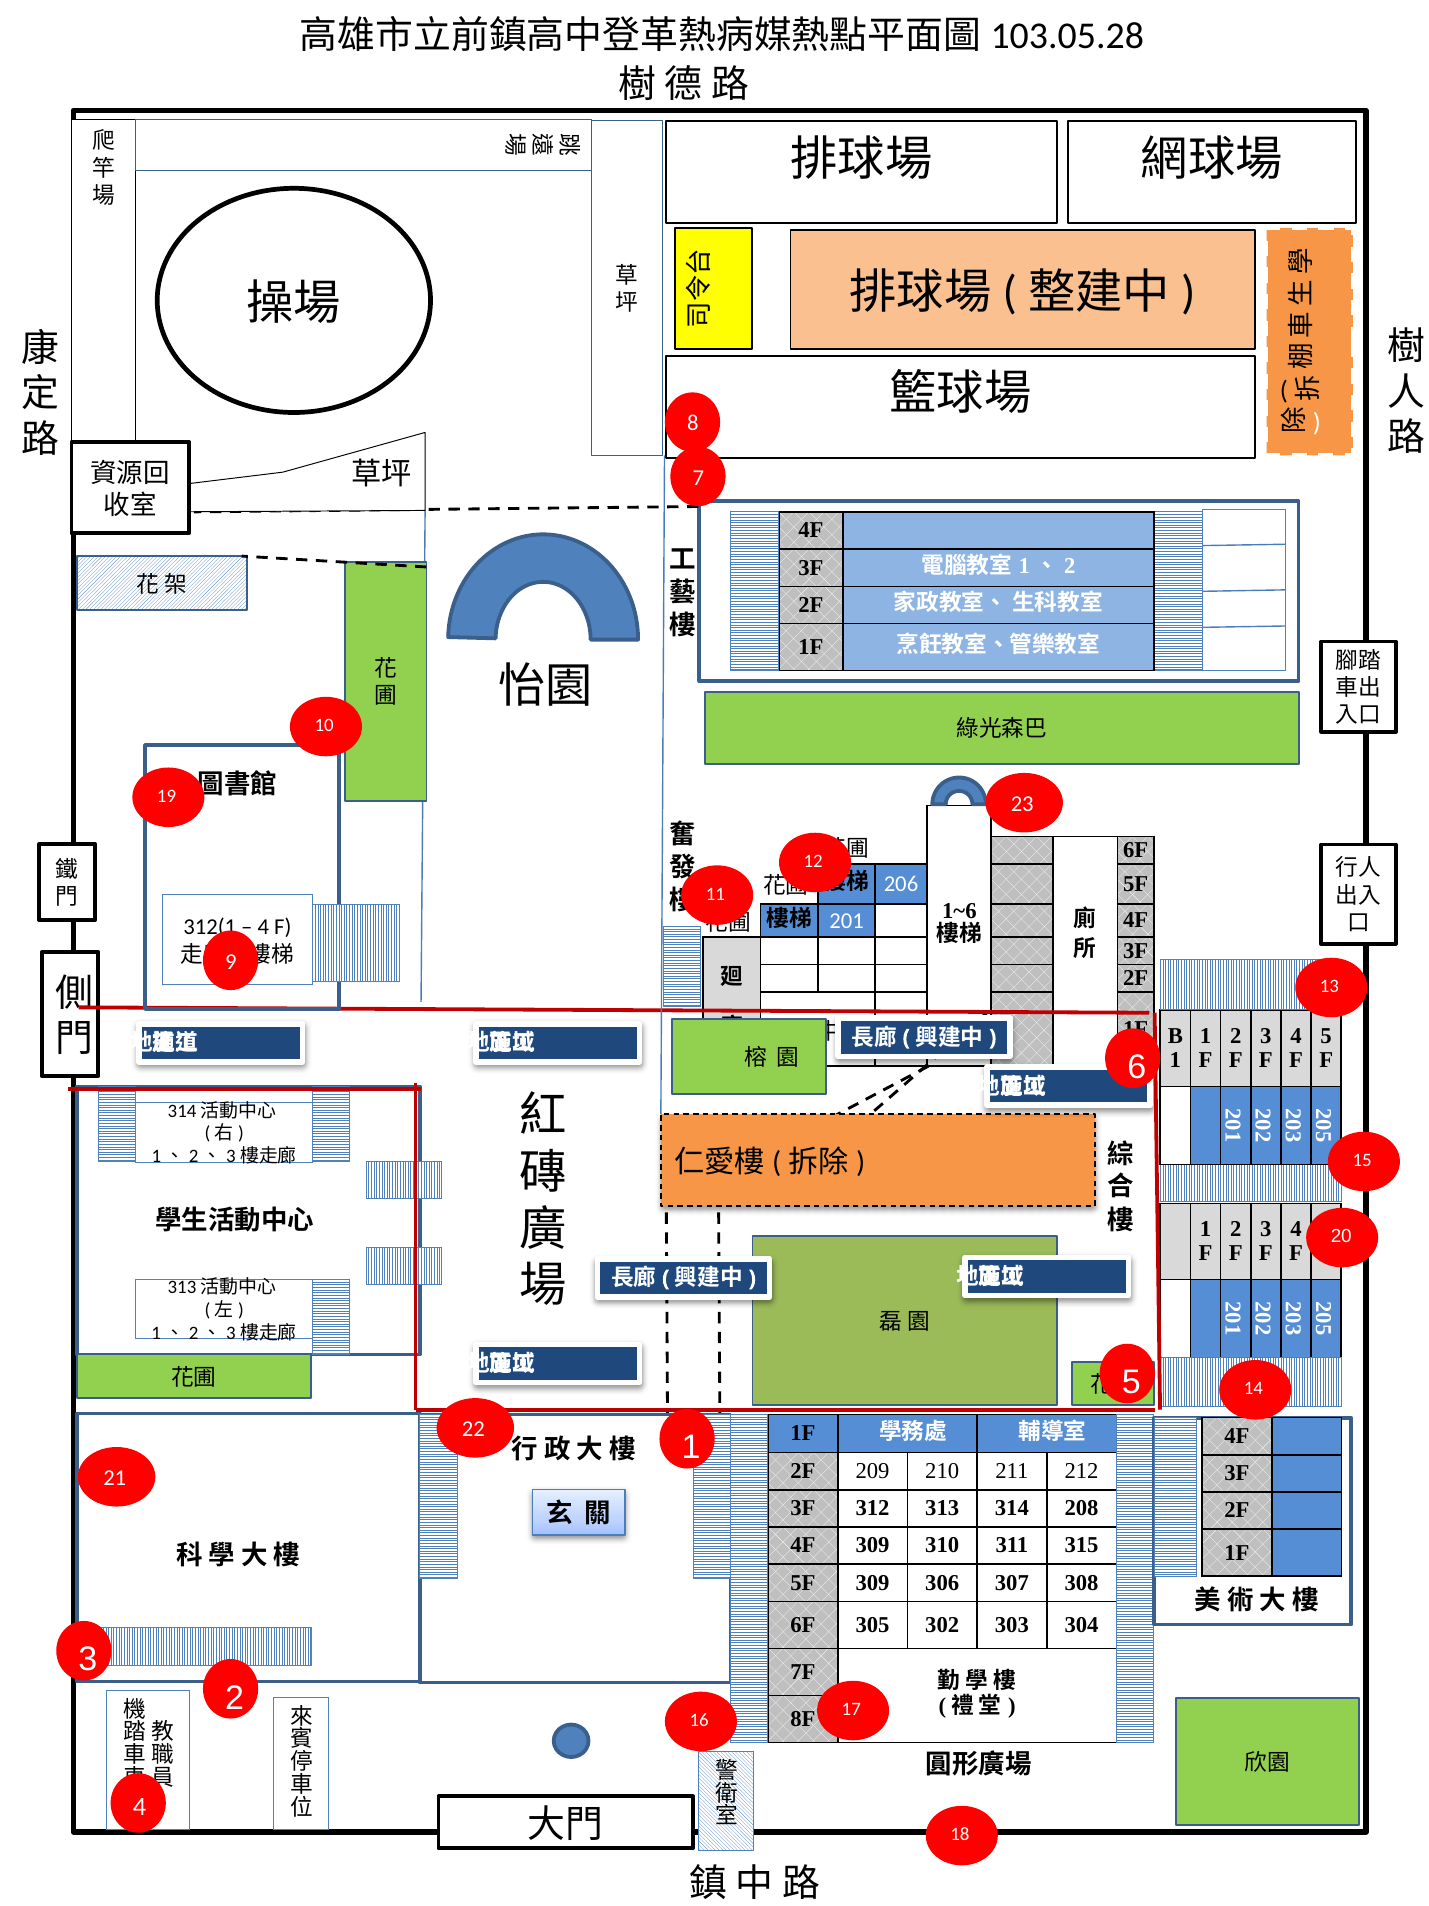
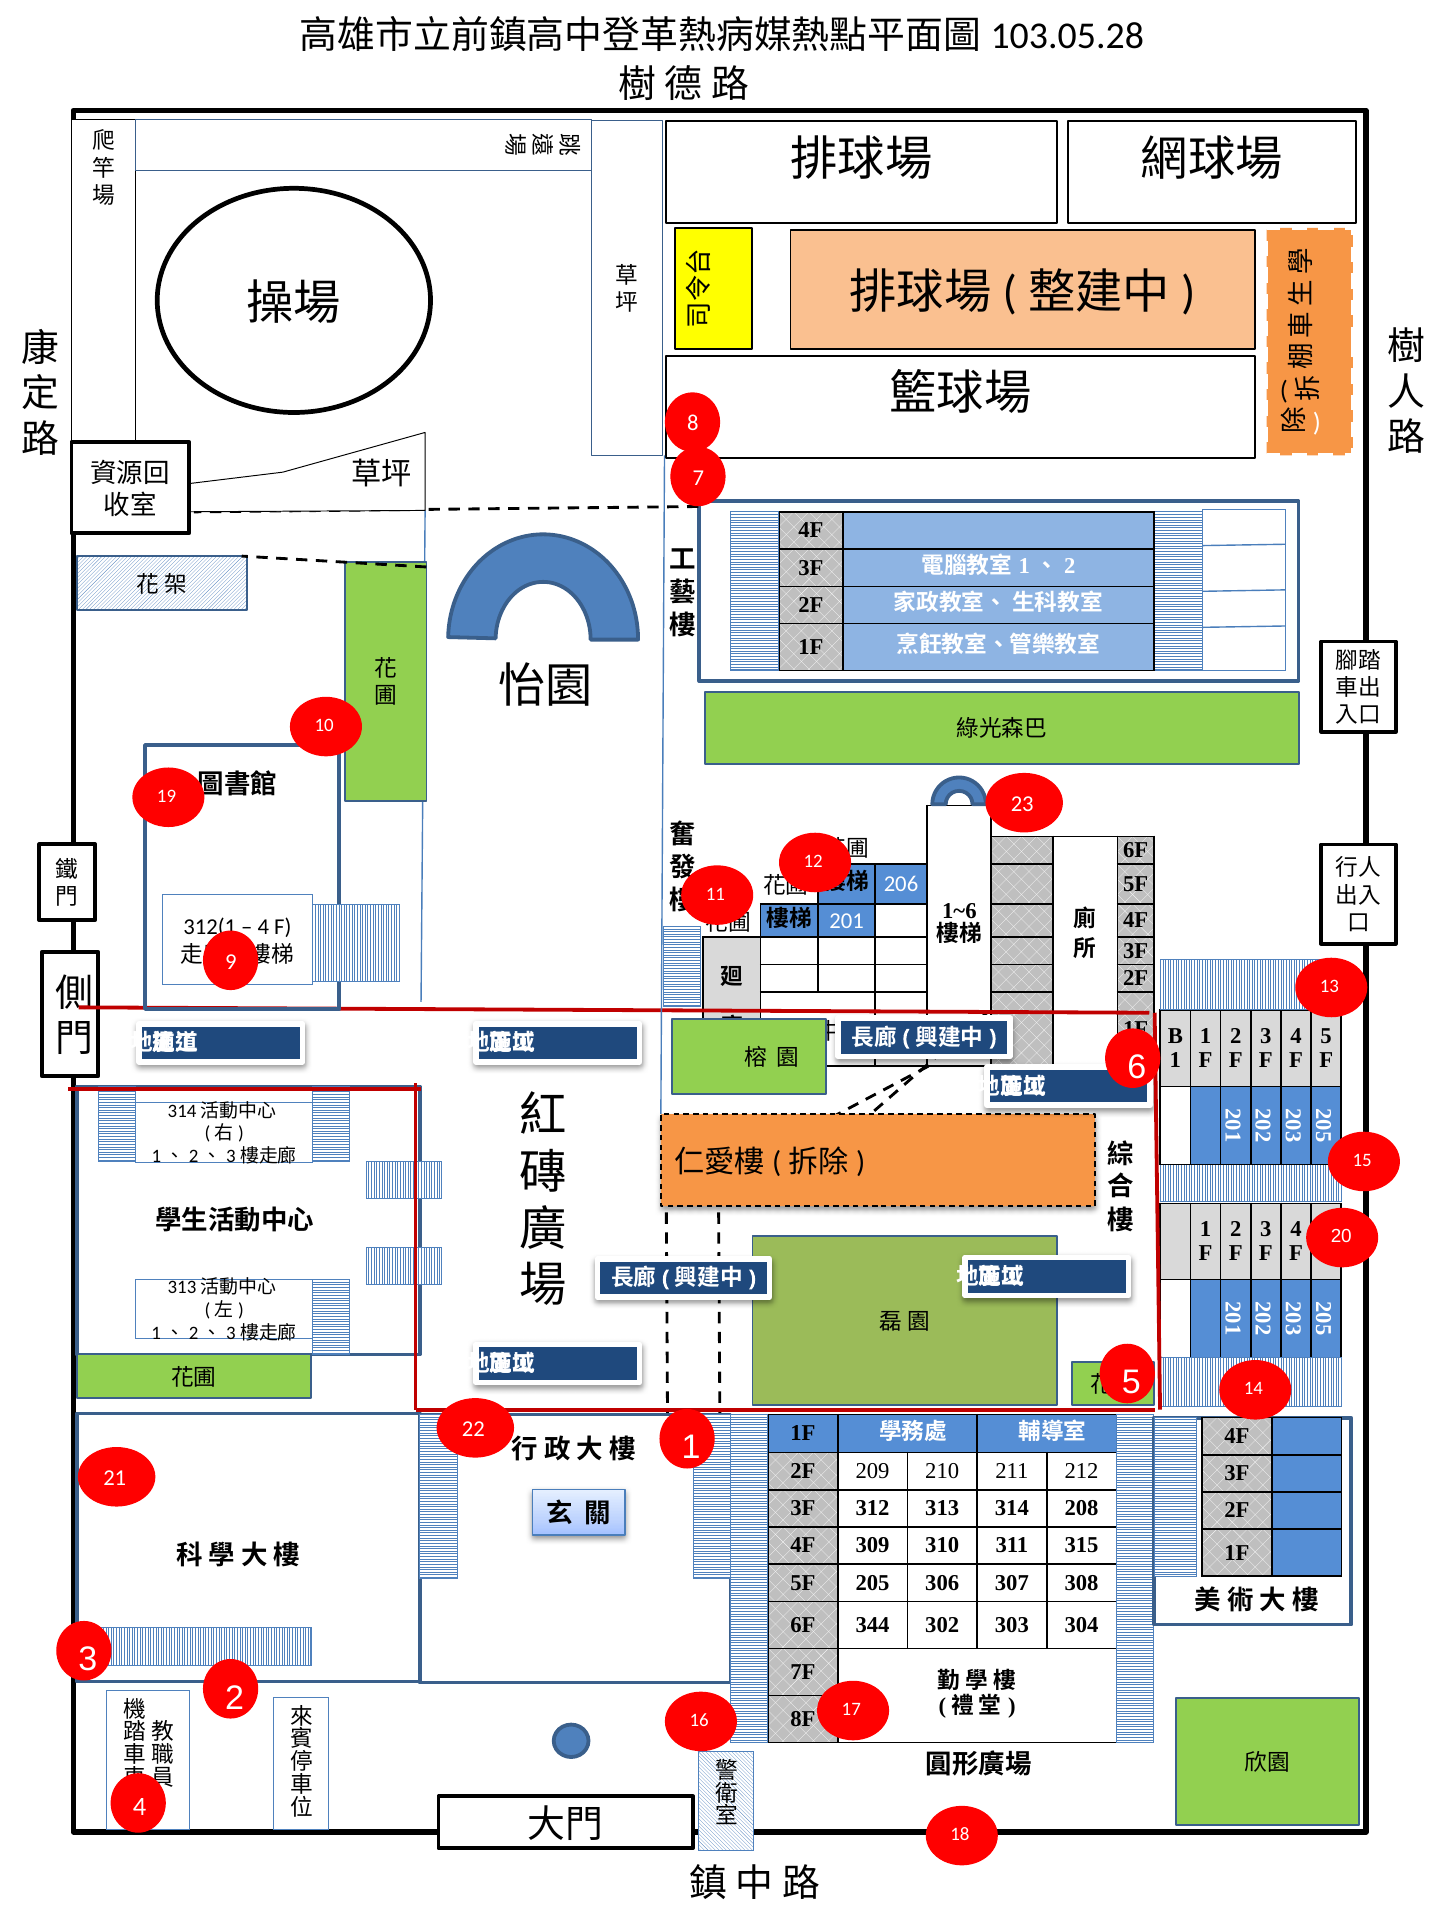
5F 309: 309 -> 205 (873, 1582)
305: 305 -> 344 (873, 1624)
